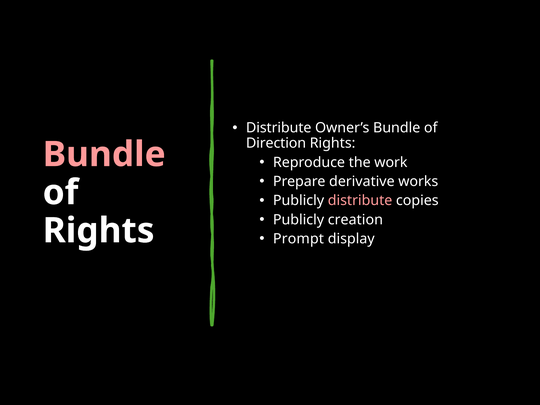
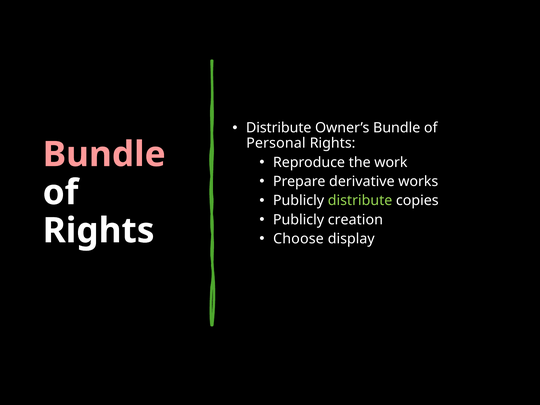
Direction: Direction -> Personal (276, 143)
distribute colour: pink -> light green (360, 201)
Prompt: Prompt -> Choose (298, 239)
